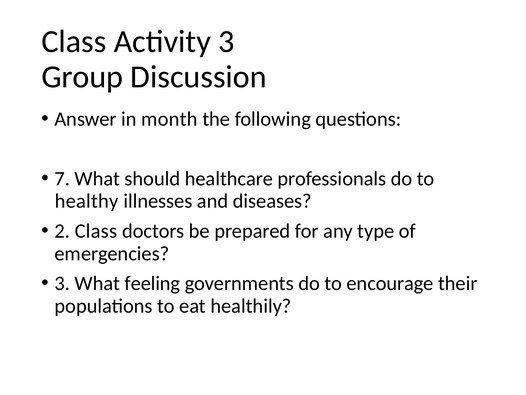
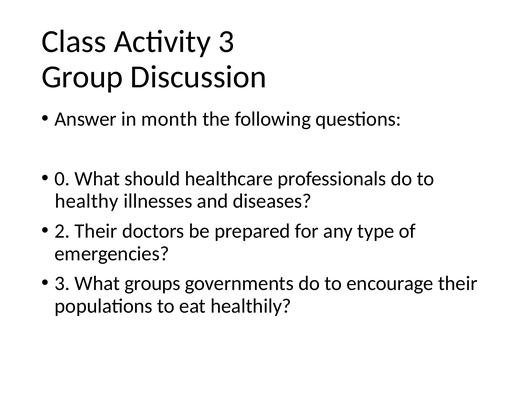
7: 7 -> 0 (62, 178)
2 Class: Class -> Their (96, 231)
feeling: feeling -> groups (152, 283)
